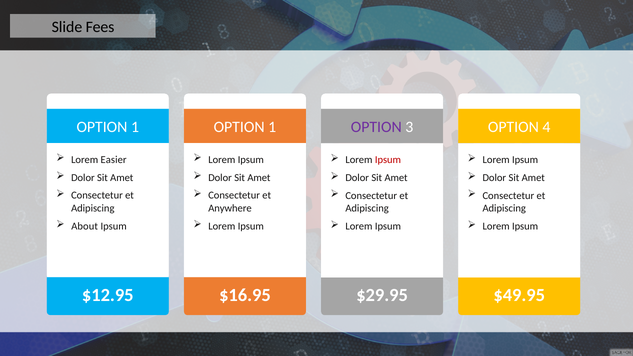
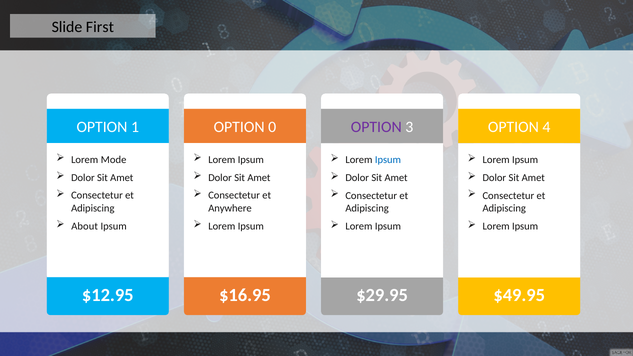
Fees: Fees -> First (100, 27)
1: 1 -> 0 (272, 127)
Easier: Easier -> Mode (114, 160)
Ipsum colour: red -> blue (388, 160)
